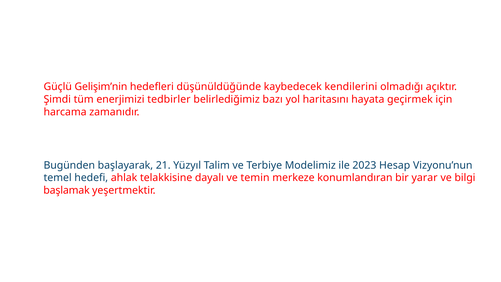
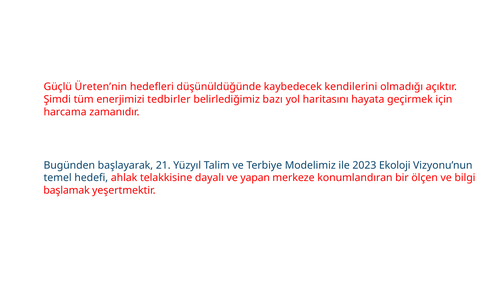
Gelişim’nin: Gelişim’nin -> Üreten’nin (101, 87)
Hesap: Hesap -> Ekoloji (395, 165)
temin: temin -> yapan (255, 178)
yarar: yarar -> ölçen (425, 178)
